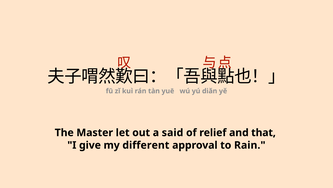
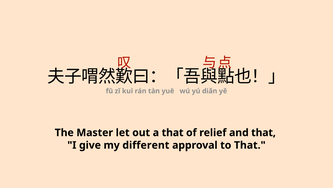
a said: said -> that (173, 132)
to Rain: Rain -> That (250, 145)
